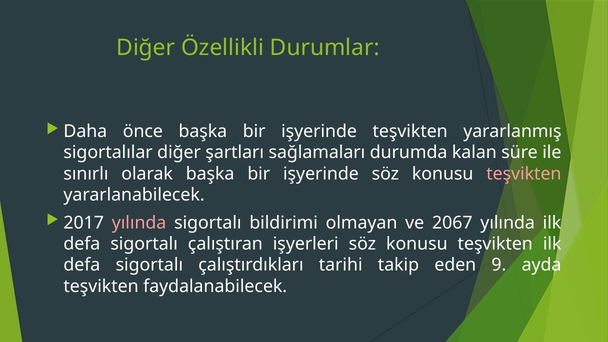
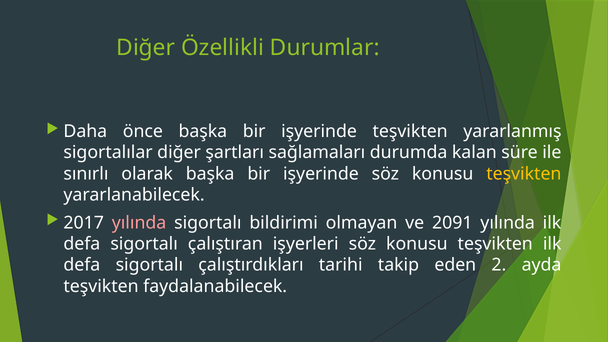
teşvikten colour: pink -> yellow (524, 174)
2067: 2067 -> 2091 (452, 223)
9: 9 -> 2 (499, 265)
